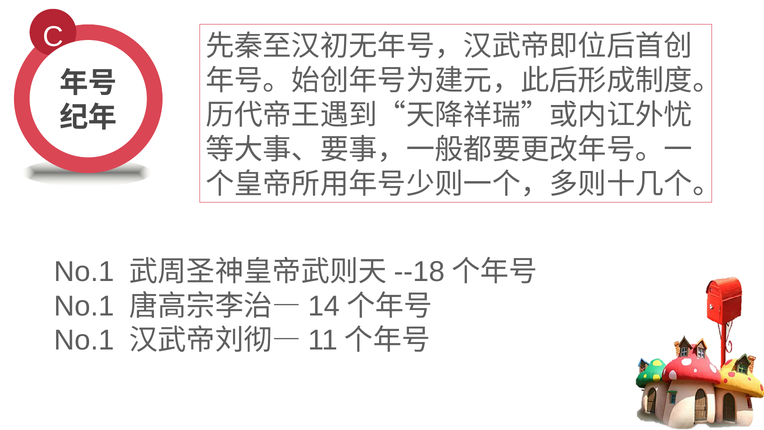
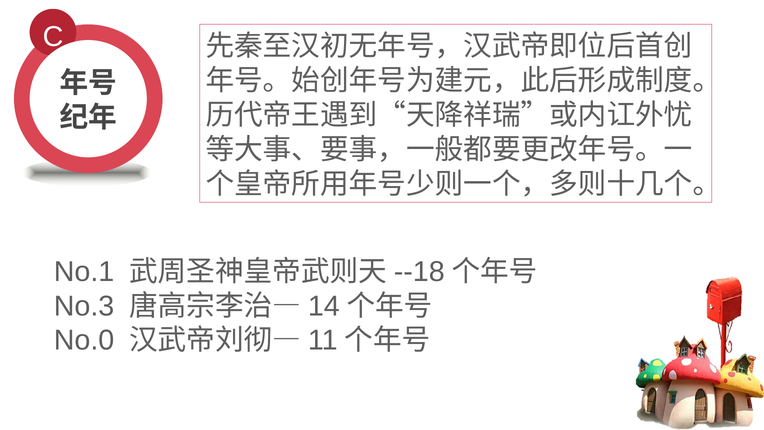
No.1: No.1 -> No.3 (84, 306)
No.1: No.1 -> No.0 (84, 340)
